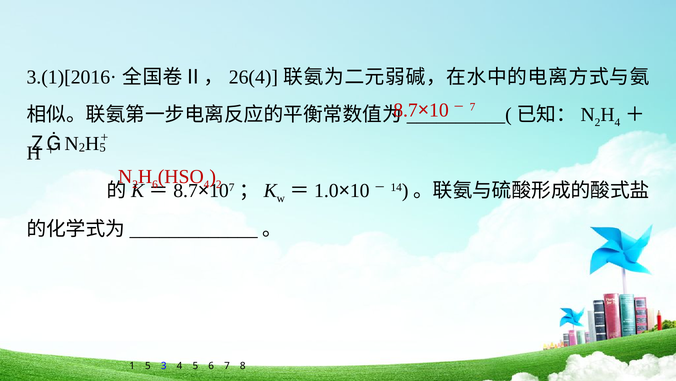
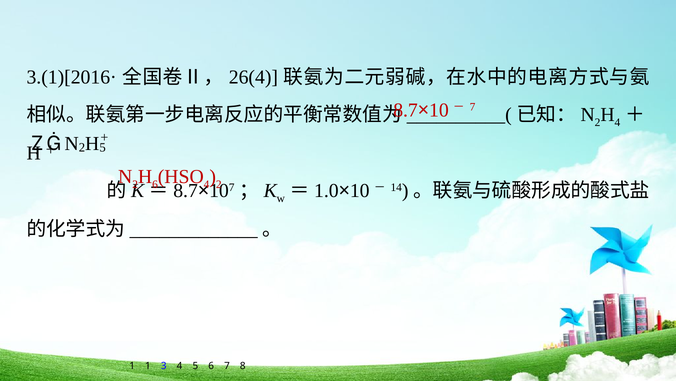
1 5: 5 -> 1 (148, 365)
